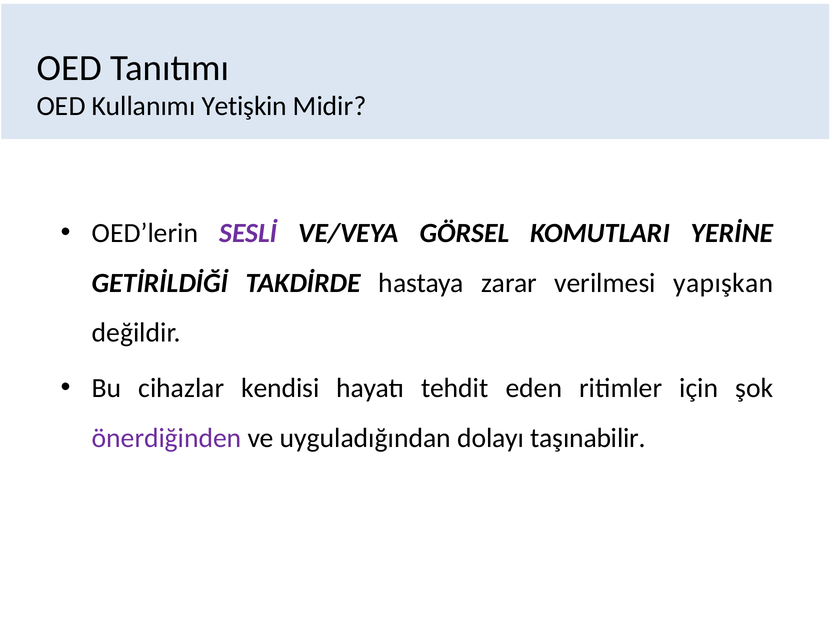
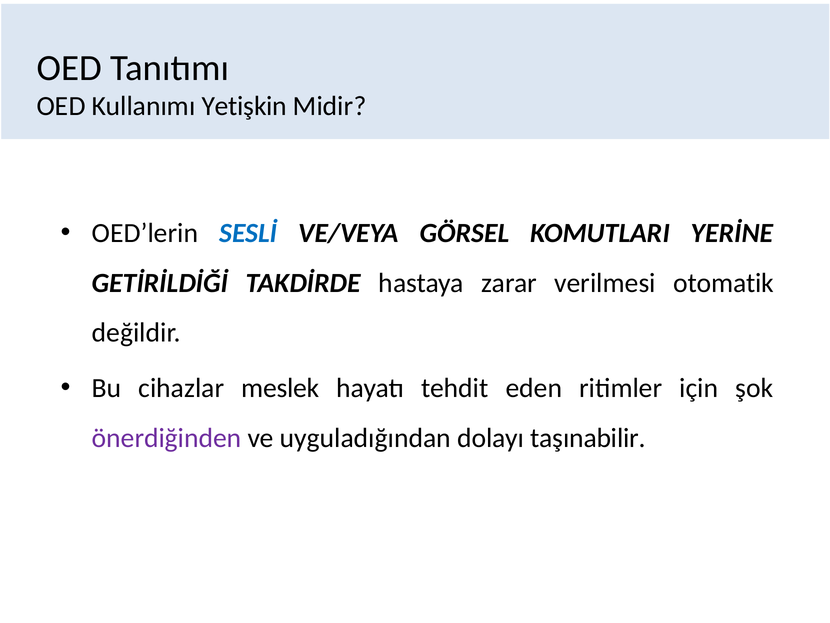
SESLİ colour: purple -> blue (248, 233)
yapışkan: yapışkan -> otomatik (724, 283)
kendisi: kendisi -> meslek (280, 388)
